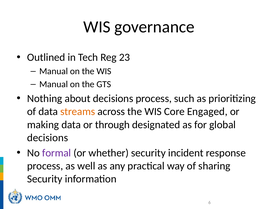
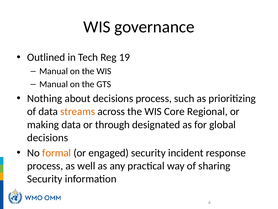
23: 23 -> 19 (125, 57)
Engaged: Engaged -> Regional (207, 111)
formal colour: purple -> orange (57, 152)
whether: whether -> engaged (109, 152)
